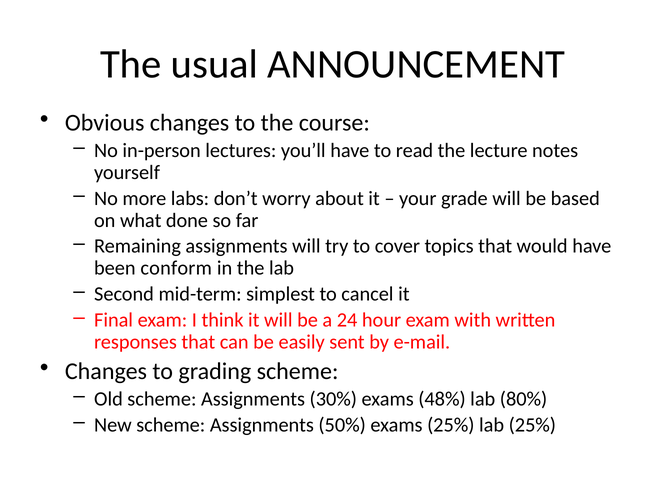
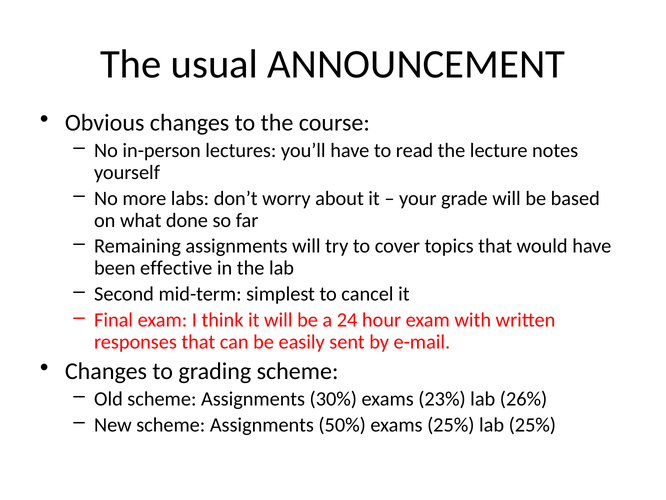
conform: conform -> effective (176, 268)
48%: 48% -> 23% (442, 398)
80%: 80% -> 26% (524, 398)
